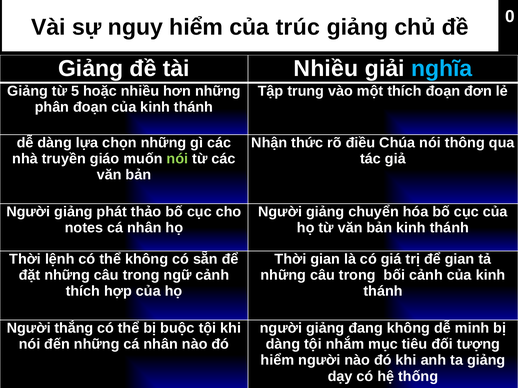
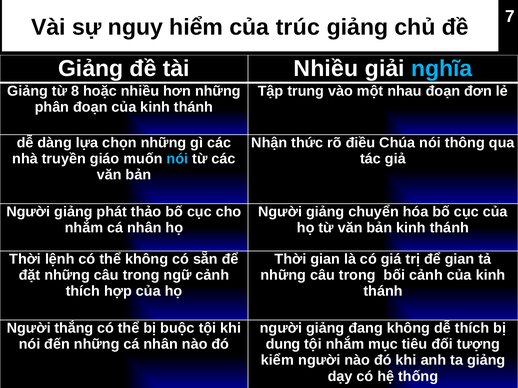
0: 0 -> 7 (510, 16)
5: 5 -> 8 (75, 91)
một thích: thích -> nhau (405, 91)
nói colour: light green -> light blue (177, 159)
notes: notes -> nhắm (84, 228)
dễ minh: minh -> thích (472, 329)
dàng: dàng -> dung (283, 345)
hiểm: hiểm -> kiểm (277, 361)
